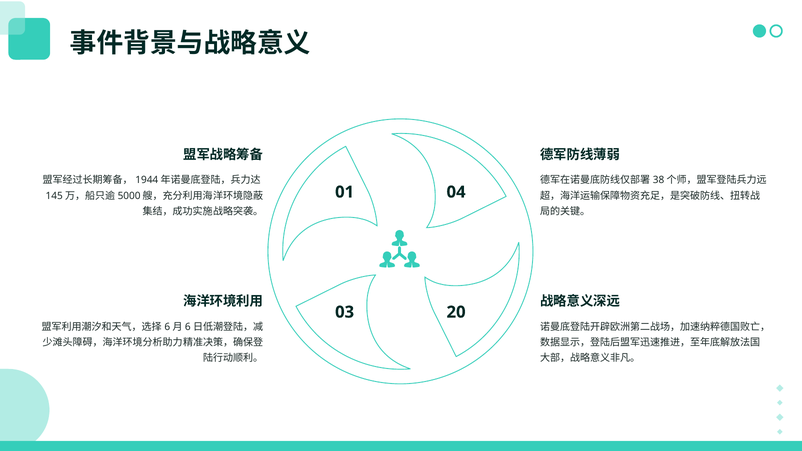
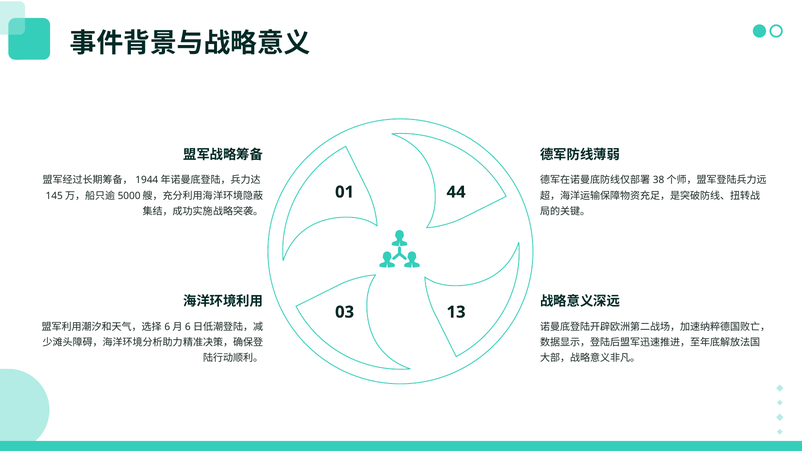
04: 04 -> 44 (456, 192)
20: 20 -> 13 (456, 312)
